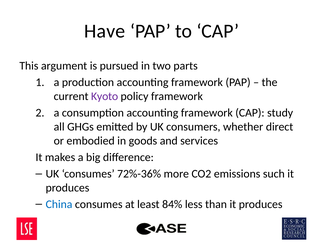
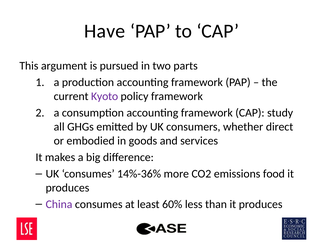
72%-36%: 72%-36% -> 14%-36% (139, 174)
such: such -> food (274, 174)
China colour: blue -> purple (59, 204)
84%: 84% -> 60% (172, 204)
